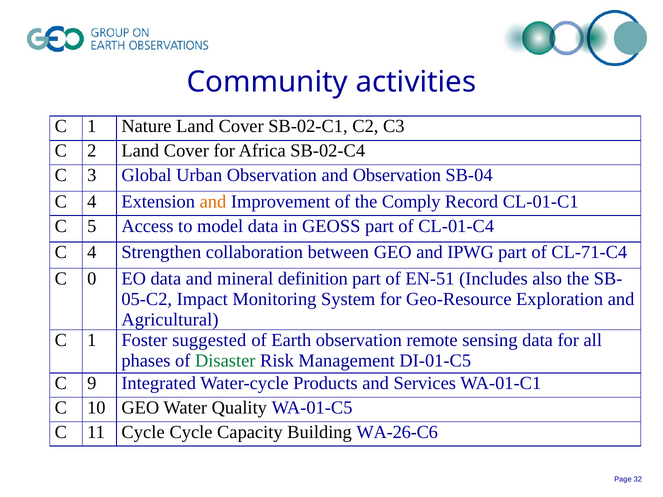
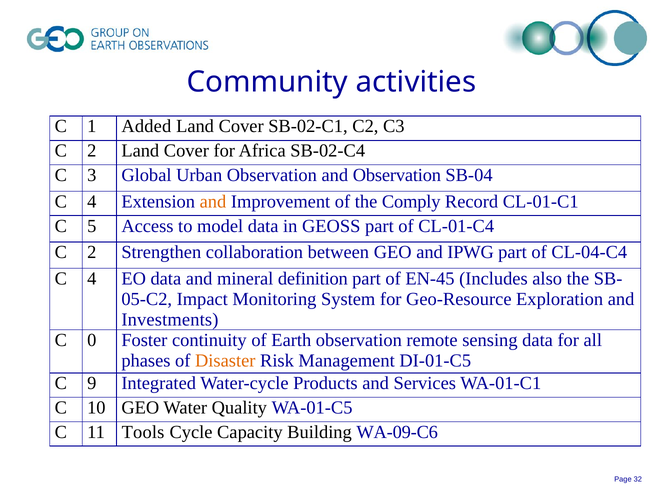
Nature: Nature -> Added (146, 126)
4: 4 -> 2 (92, 252)
CL-71-C4: CL-71-C4 -> CL-04-C4 (589, 252)
0: 0 -> 4 (92, 279)
EN-51: EN-51 -> EN-45 (430, 279)
Agricultural: Agricultural -> Investments (170, 320)
1: 1 -> 0 (92, 340)
suggested: suggested -> continuity (209, 340)
Disaster colour: green -> orange (225, 361)
11 Cycle: Cycle -> Tools (143, 432)
WA-26-C6: WA-26-C6 -> WA-09-C6 (397, 432)
